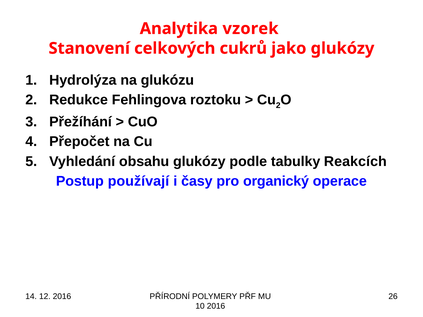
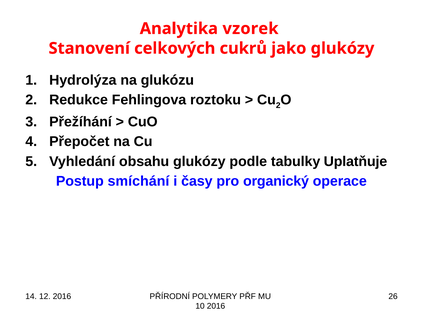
Reakcích: Reakcích -> Uplatňuje (355, 162)
používají: používají -> smíchání (139, 181)
